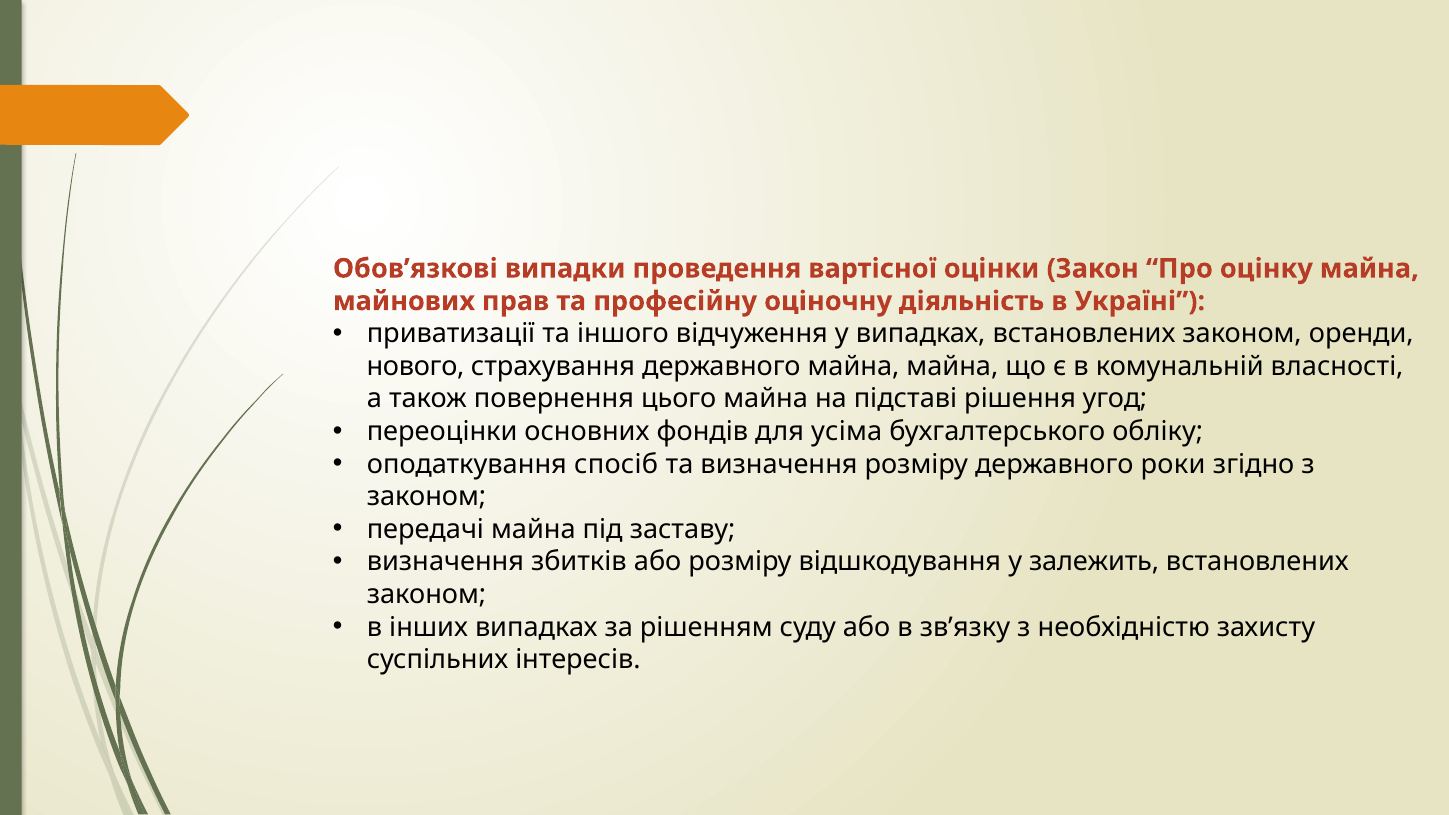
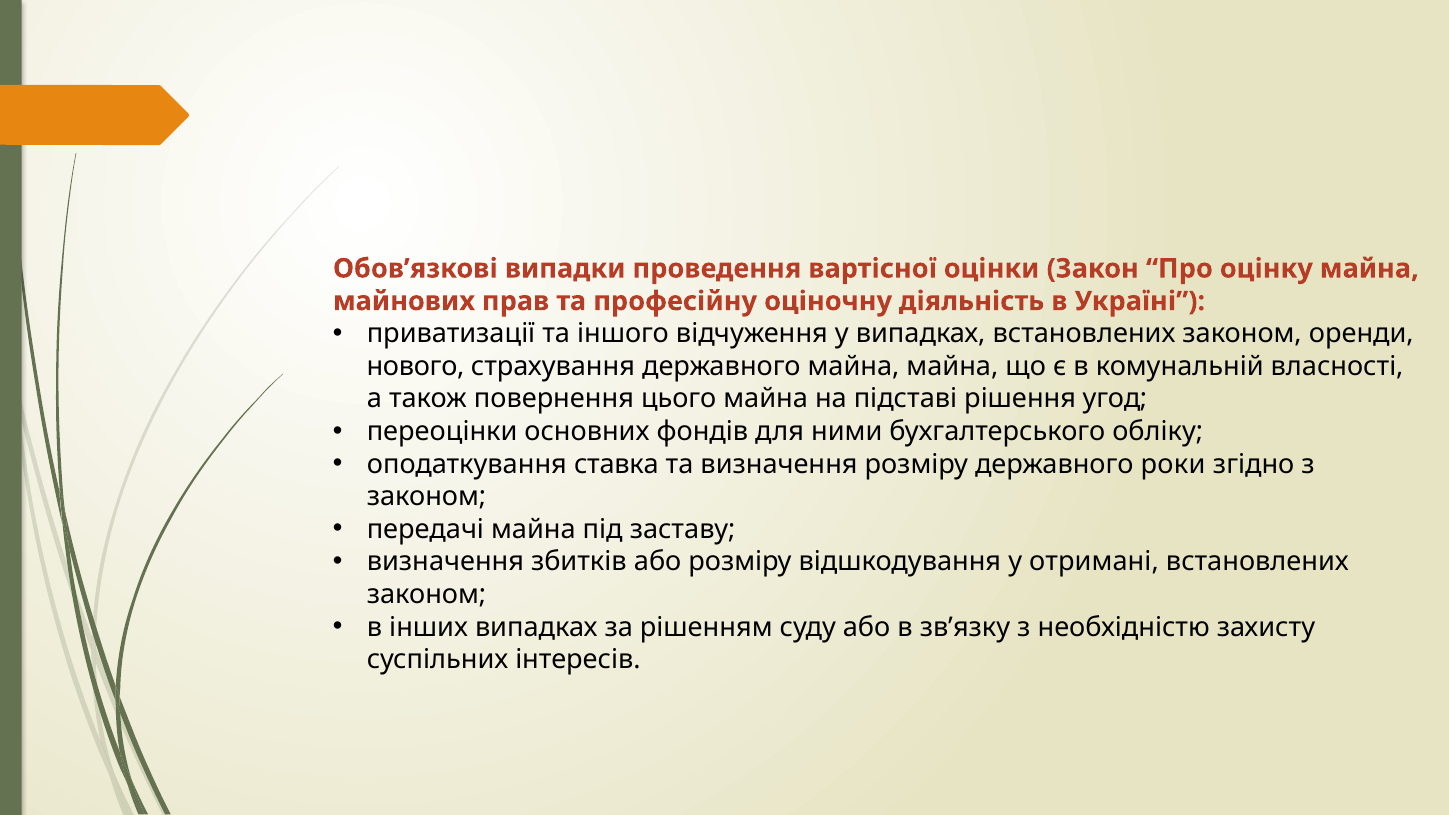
усіма: усіма -> ними (847, 432)
спосіб: спосіб -> ставка (616, 464)
залежить: залежить -> отримані (1094, 562)
